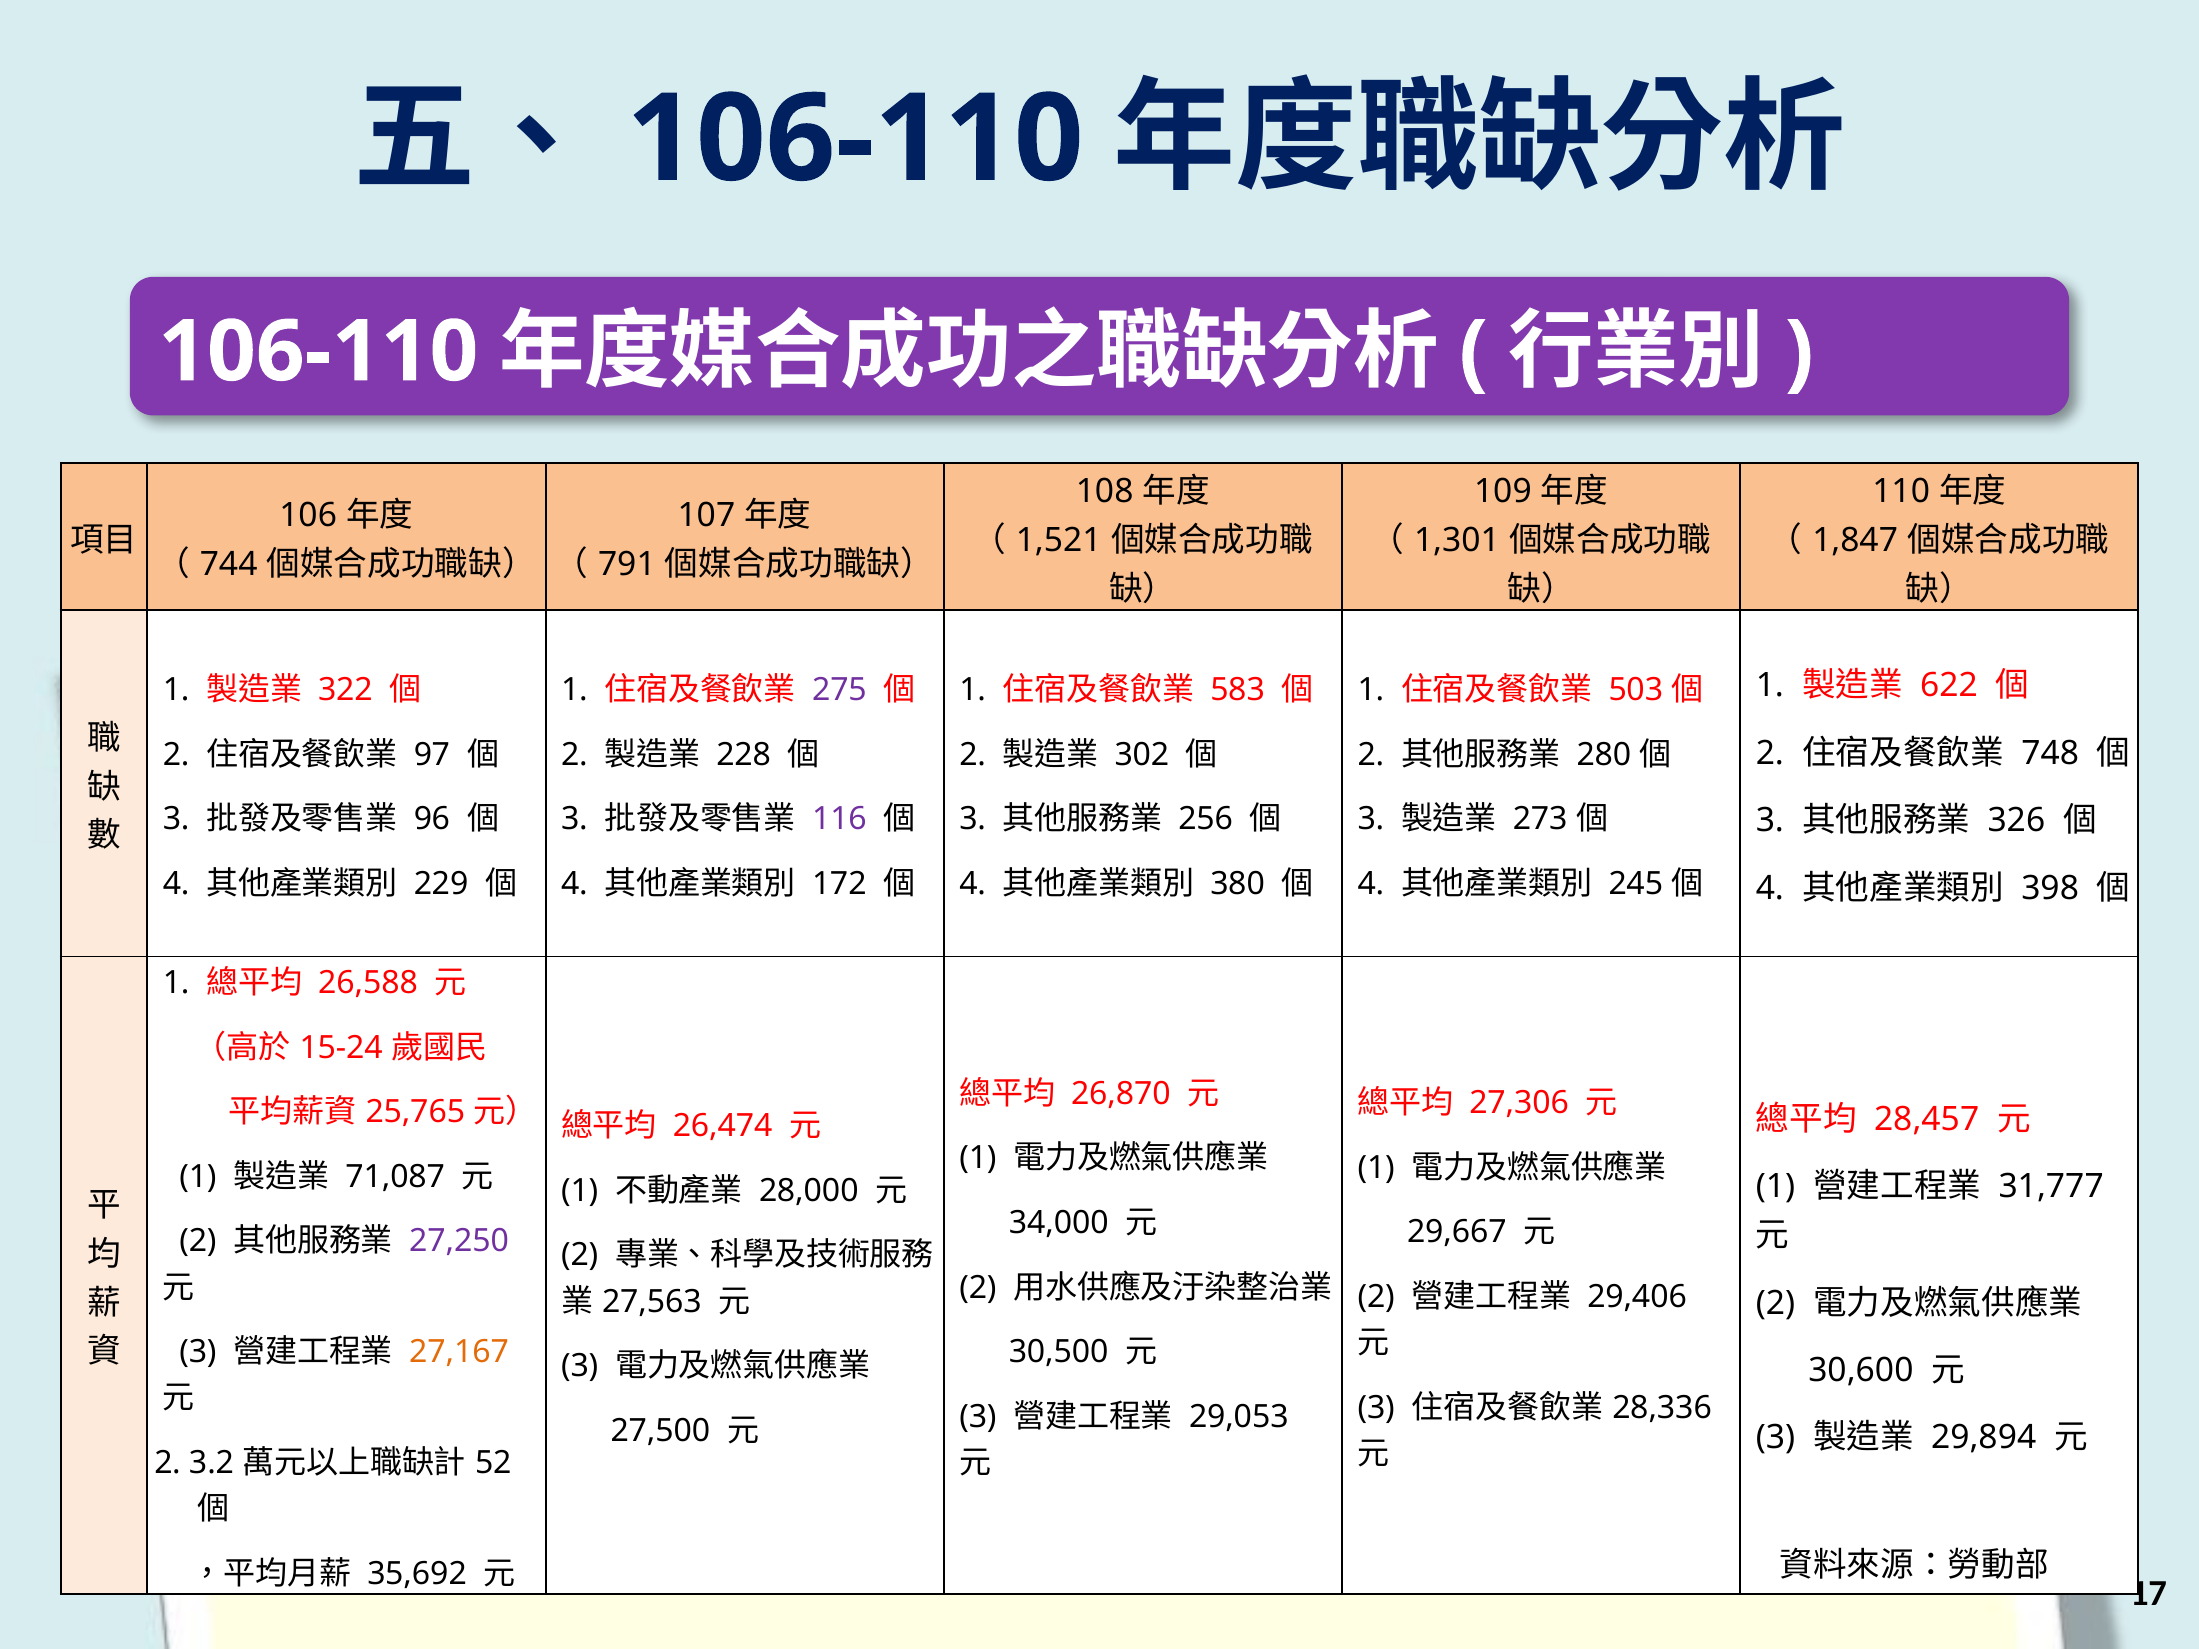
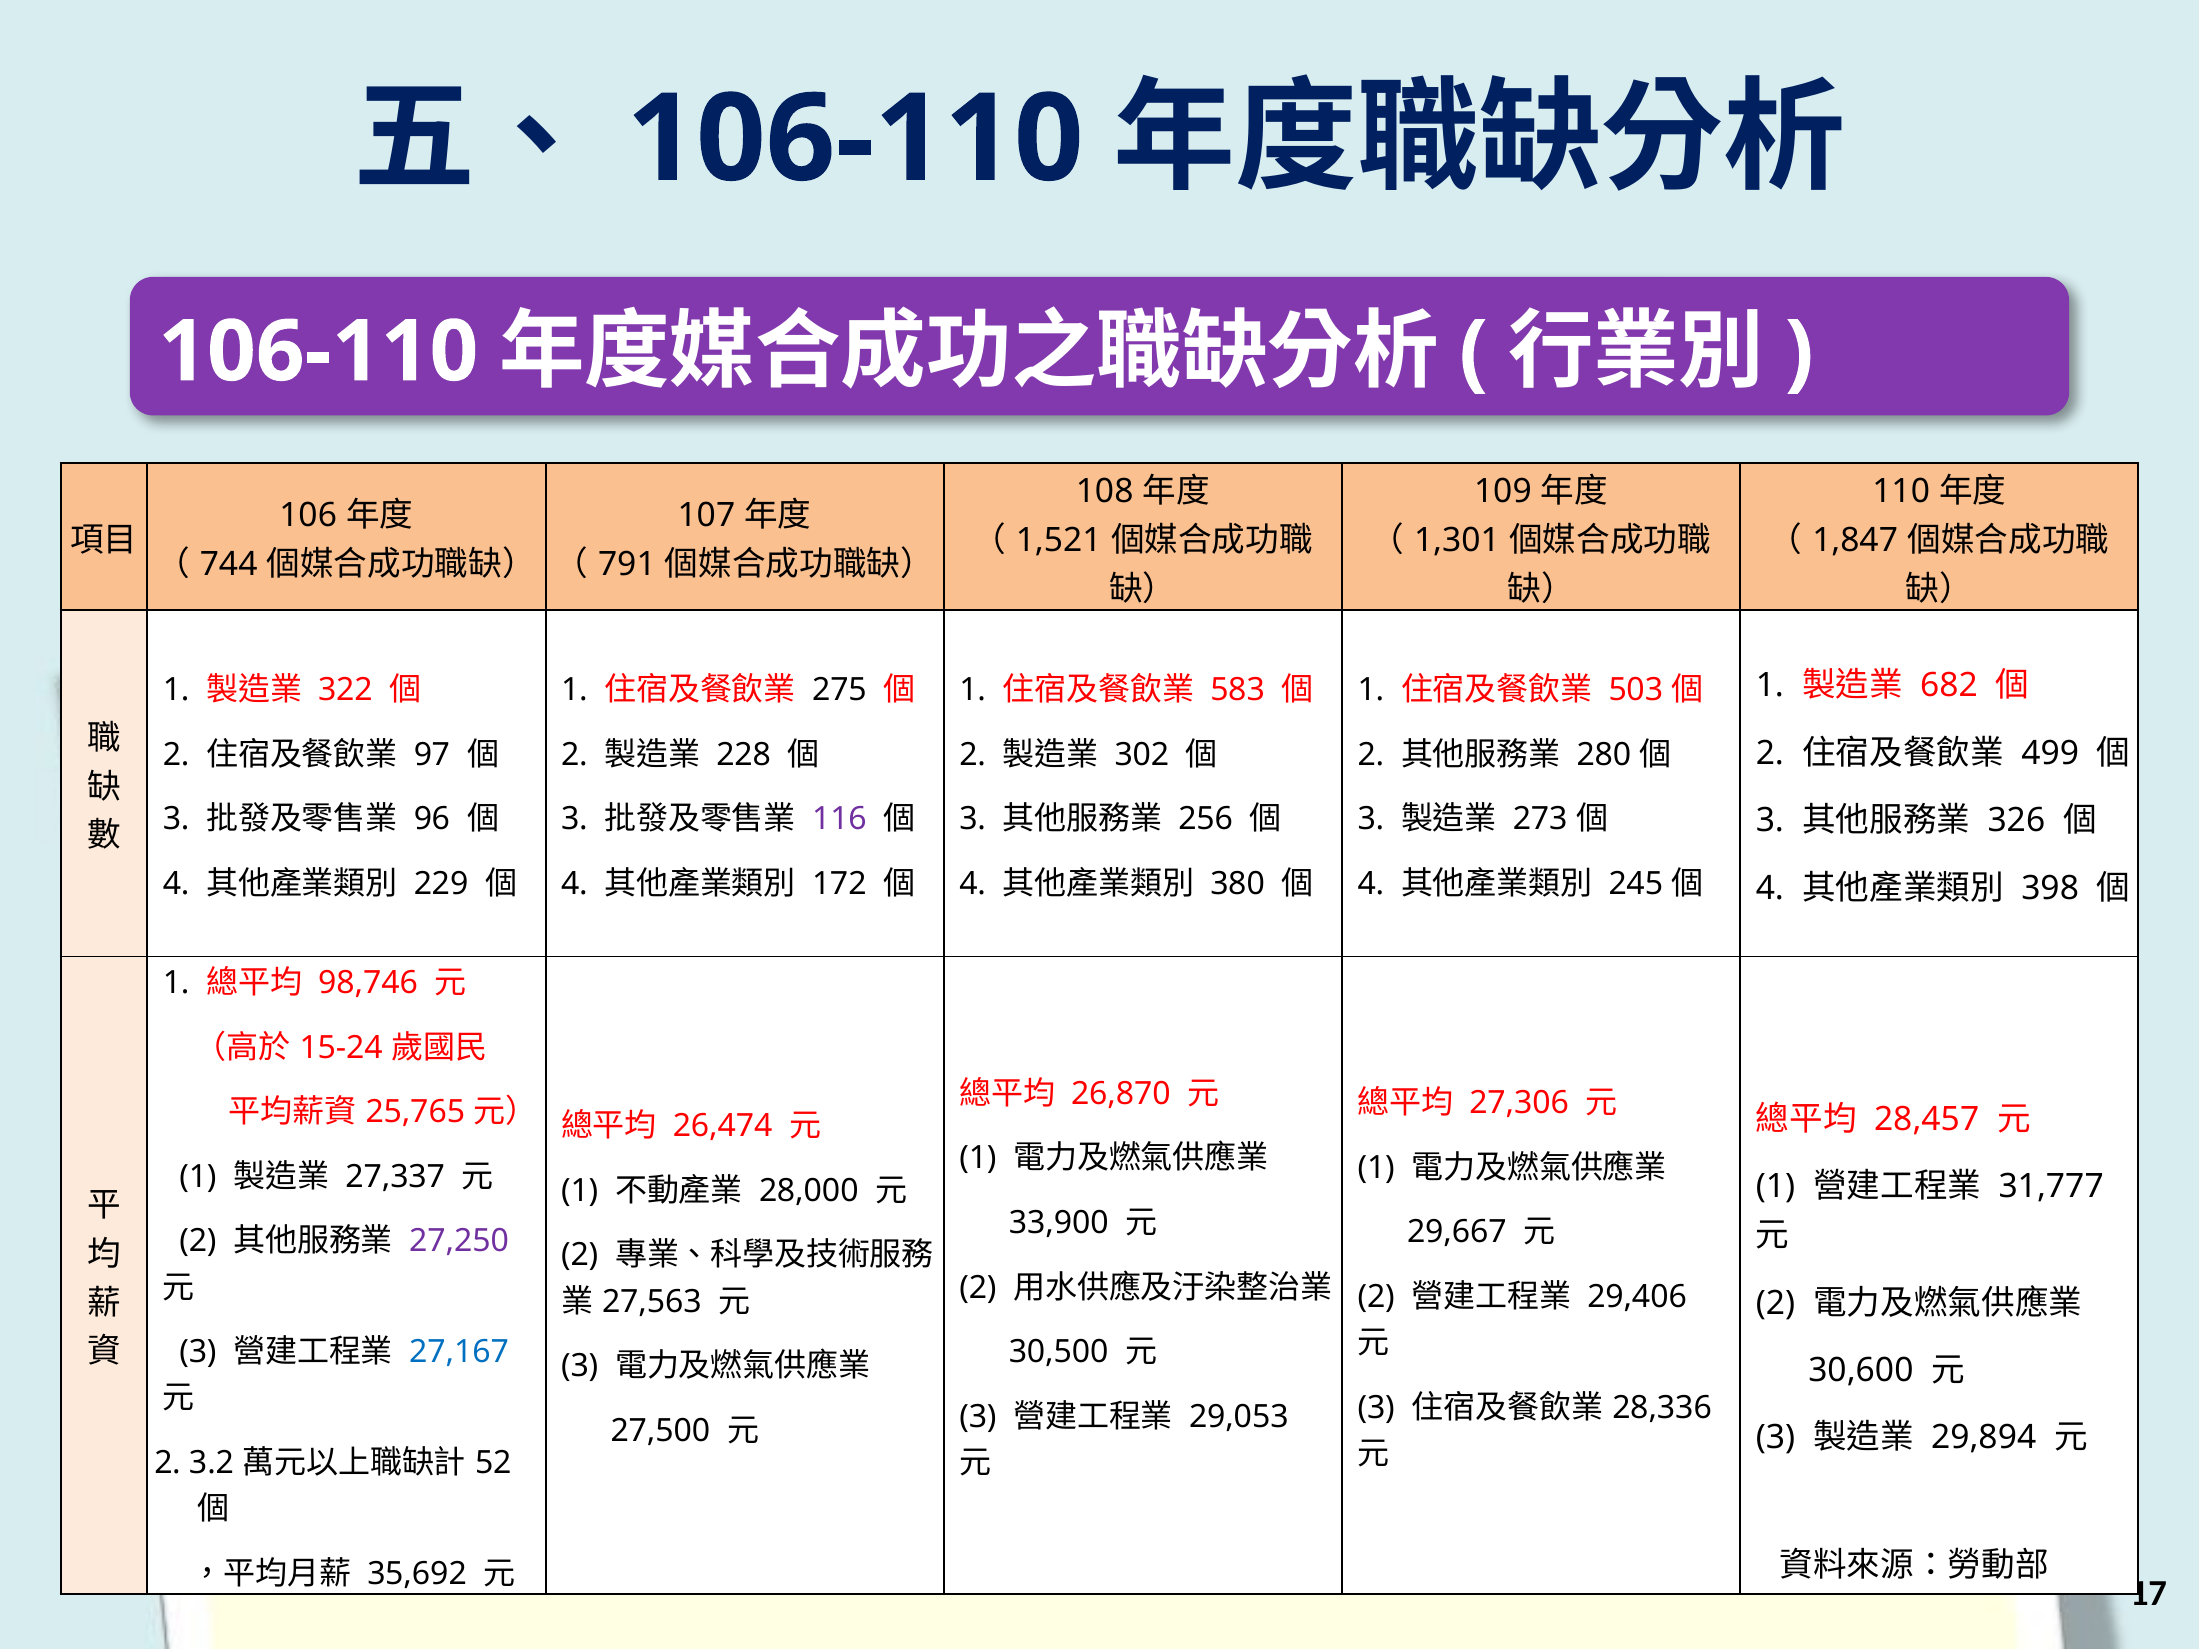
622: 622 -> 682 (1949, 686)
275 colour: purple -> black (839, 690)
748: 748 -> 499 (2050, 753)
26,588: 26,588 -> 98,746 (368, 983)
71,087: 71,087 -> 27,337 (395, 1177)
34,000: 34,000 -> 33,900 (1059, 1223)
27,167 colour: orange -> blue (459, 1352)
